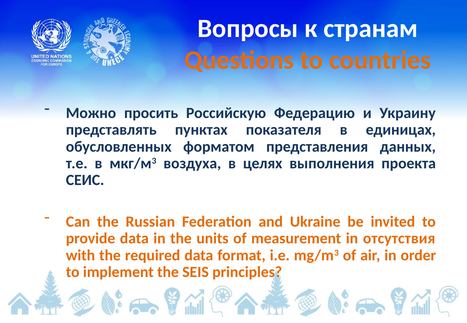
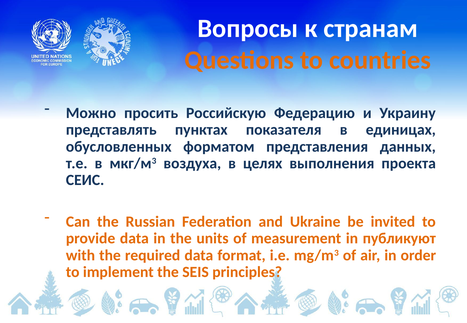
отсутствия: отсутствия -> публикуют (399, 239)
